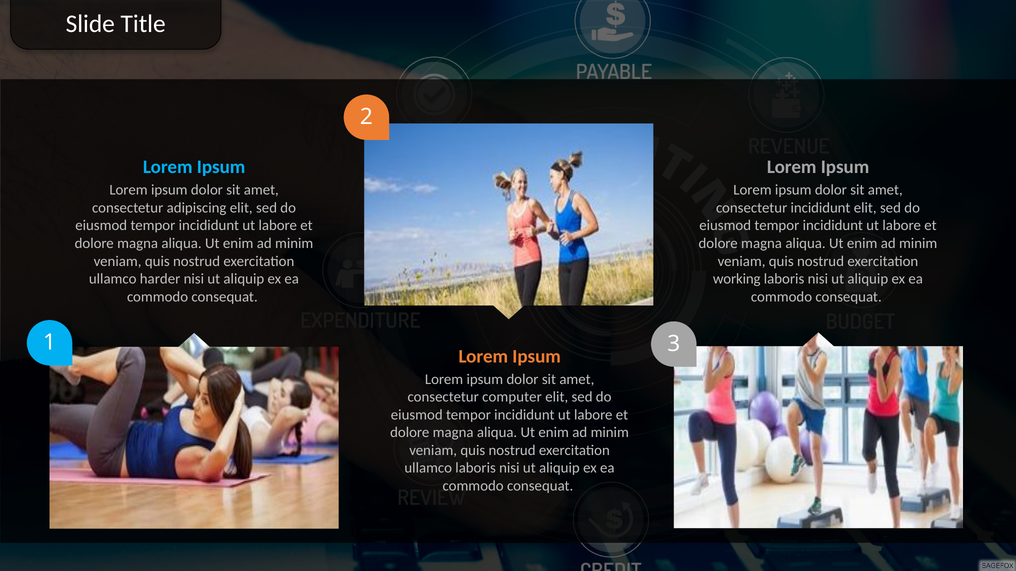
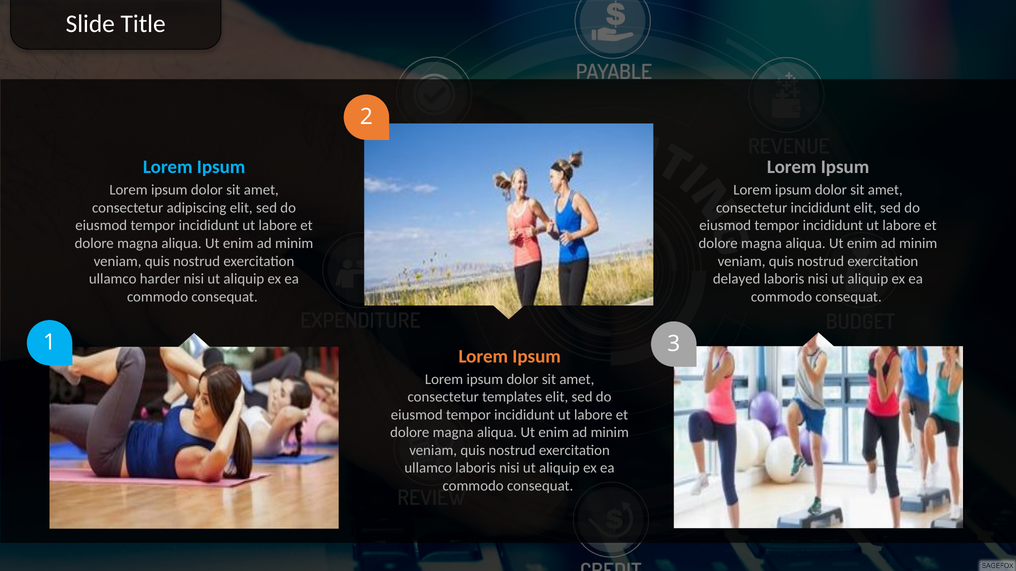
working: working -> delayed (737, 279)
computer: computer -> templates (512, 397)
